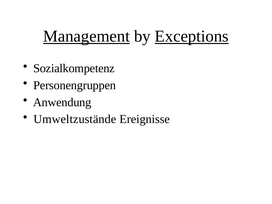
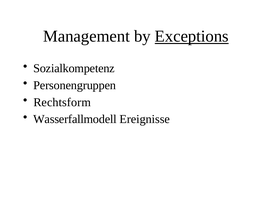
Management underline: present -> none (86, 36)
Anwendung: Anwendung -> Rechtsform (62, 102)
Umweltzustände: Umweltzustände -> Wasserfallmodell (75, 119)
